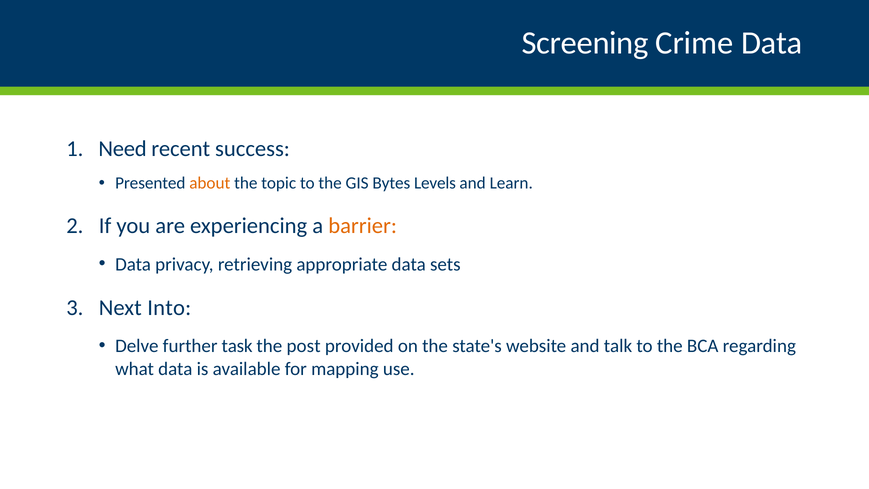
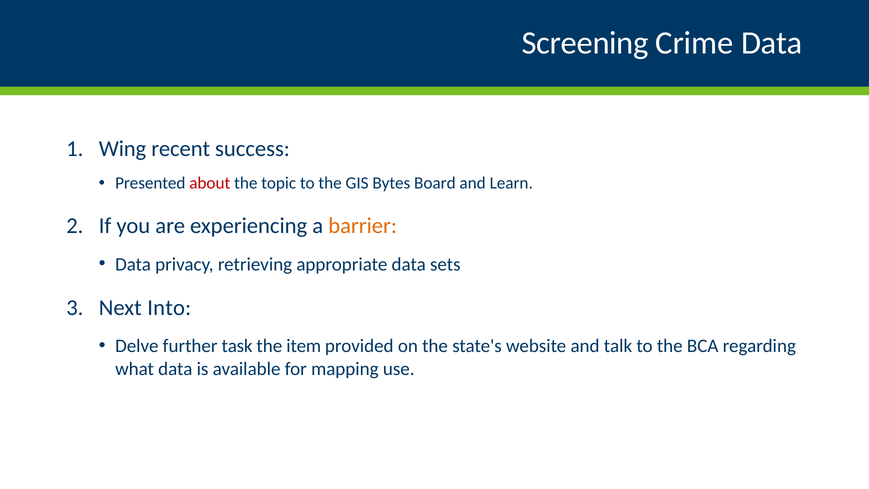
Need: Need -> Wing (123, 149)
about colour: orange -> red (210, 183)
Levels: Levels -> Board (435, 183)
post: post -> item (304, 346)
